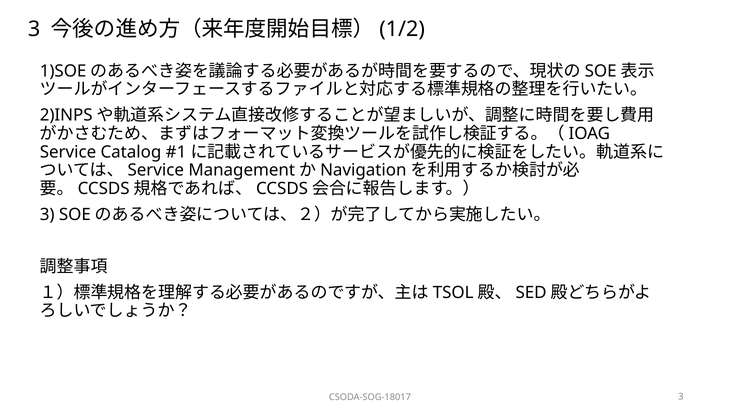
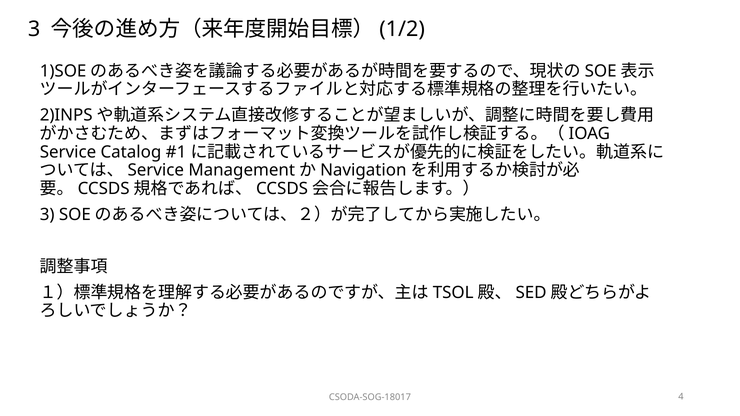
CSODA-SOG-18017 3: 3 -> 4 (681, 397)
